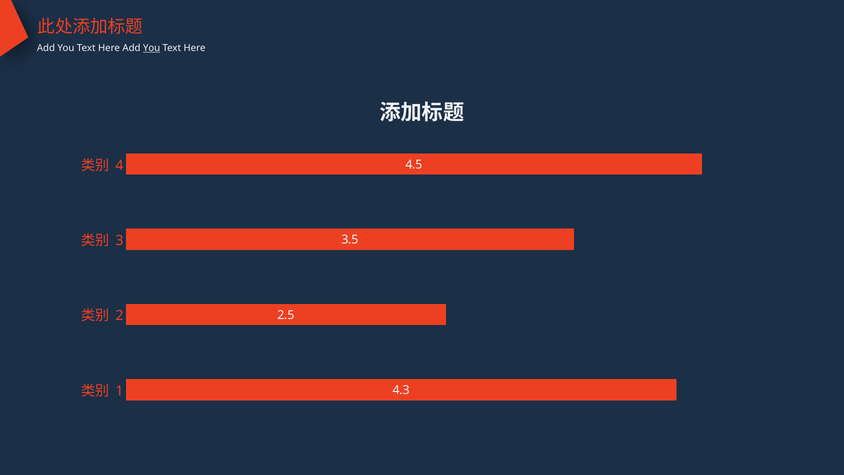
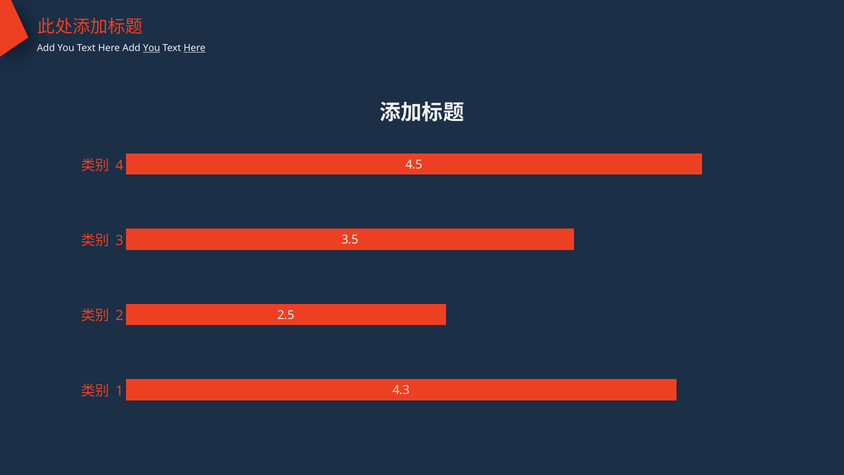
Here underline: none -> present (195, 48)
